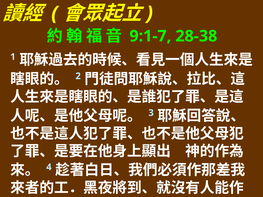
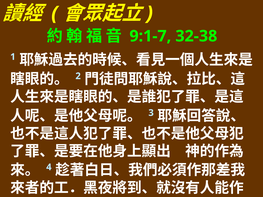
28-38: 28-38 -> 32-38 (196, 36)
